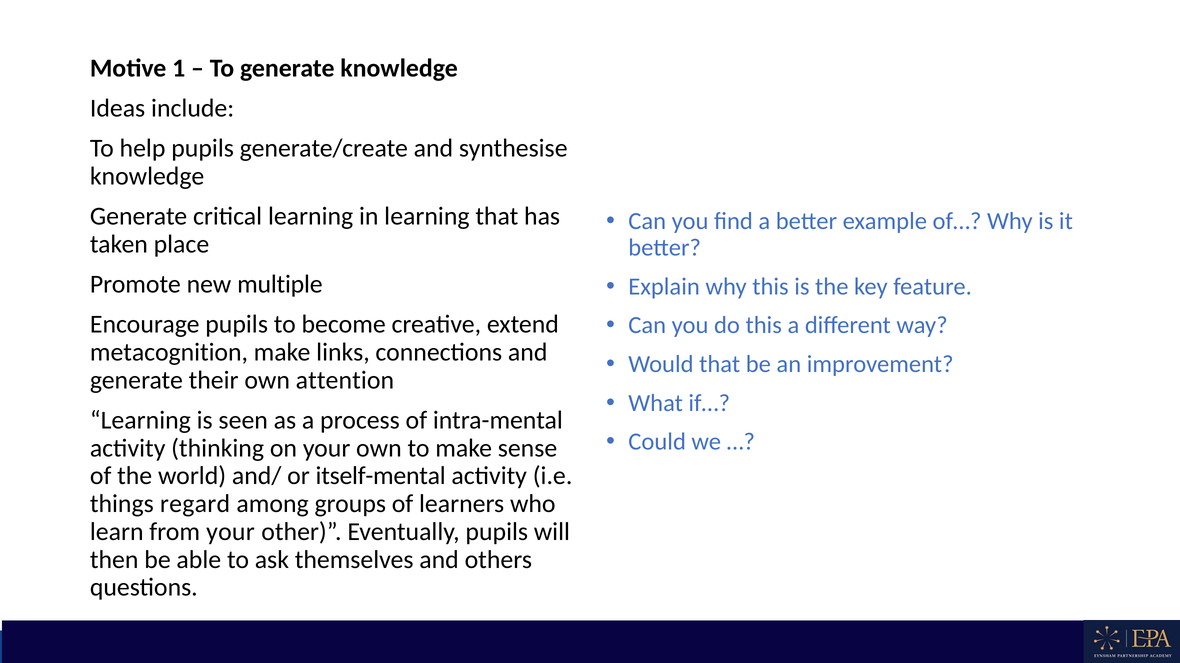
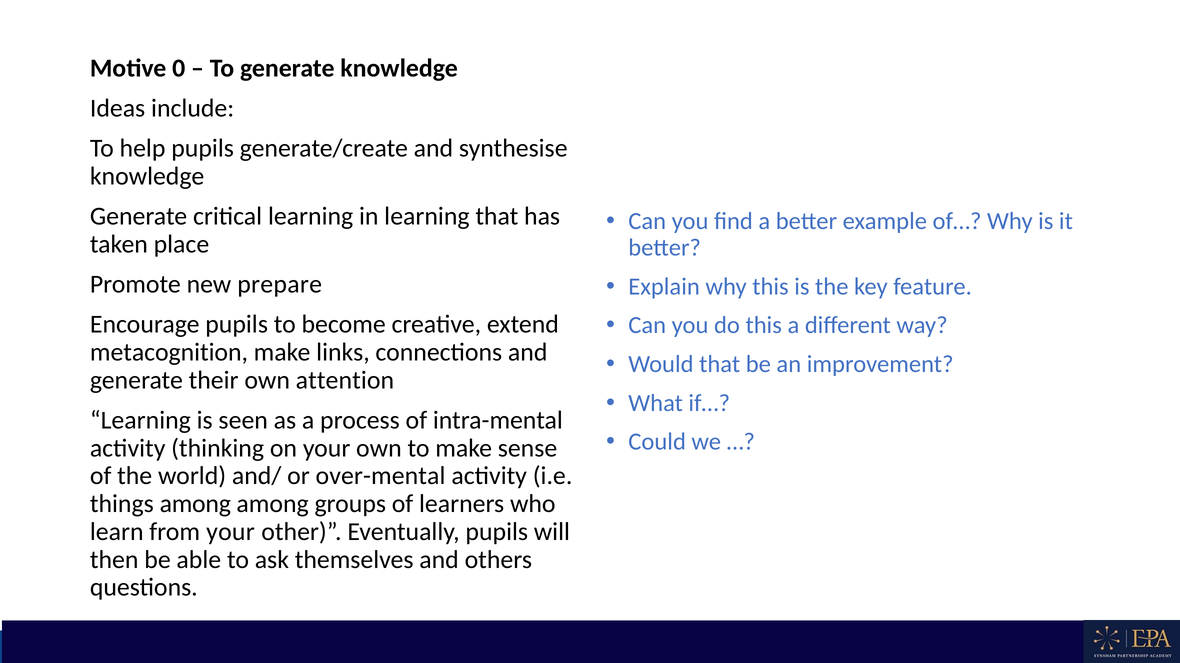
1: 1 -> 0 (179, 68)
multiple: multiple -> prepare (280, 285)
itself-mental: itself-mental -> over-mental (381, 477)
things regard: regard -> among (195, 504)
